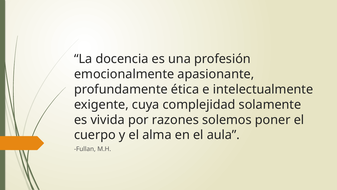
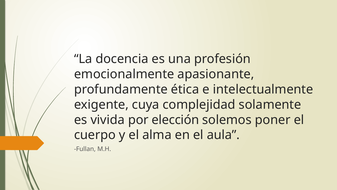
razones: razones -> elección (175, 120)
